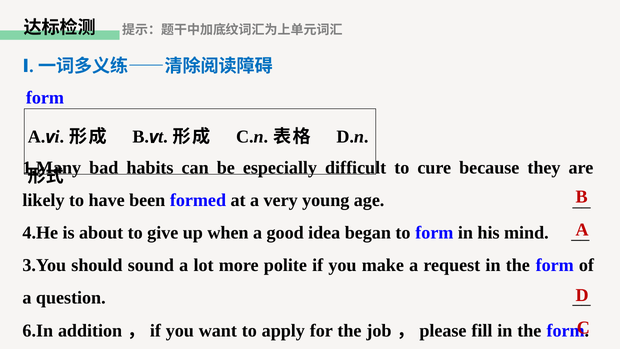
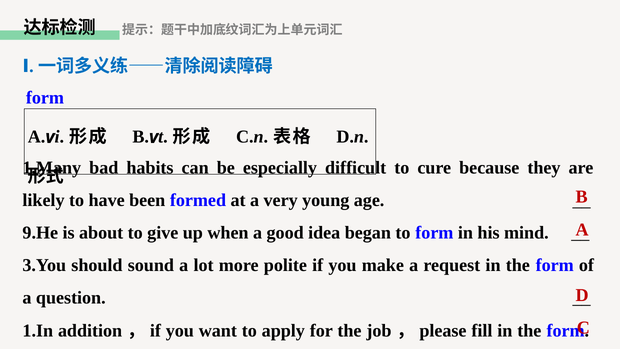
4.He: 4.He -> 9.He (40, 233)
6.In: 6.In -> 1.In (38, 330)
